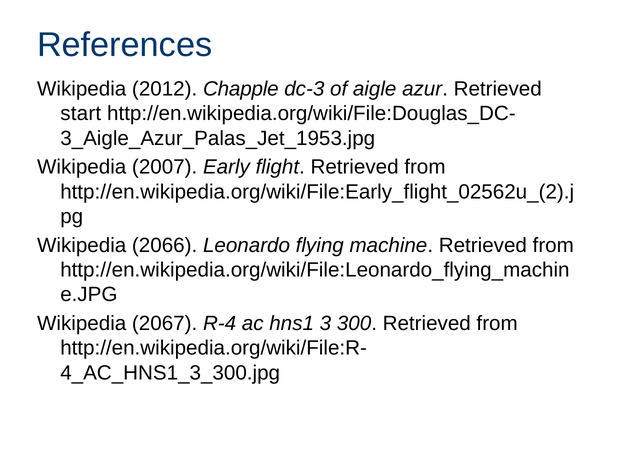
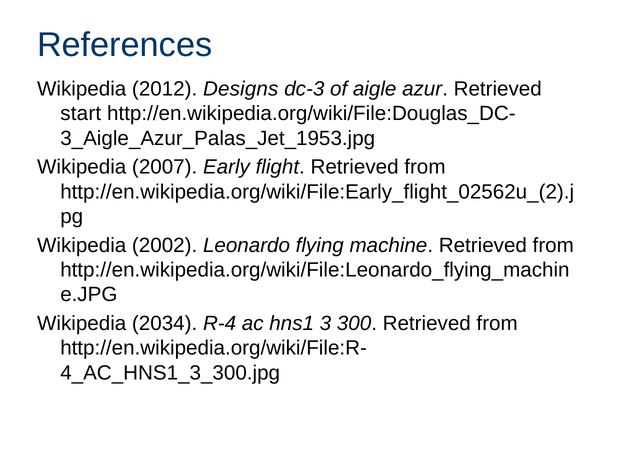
Chapple: Chapple -> Designs (241, 89)
2066: 2066 -> 2002 (165, 246)
2067: 2067 -> 2034 (165, 324)
